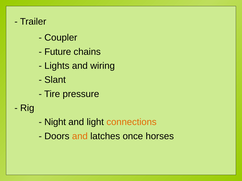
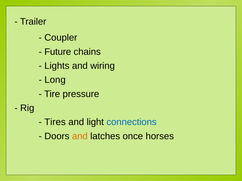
Slant: Slant -> Long (55, 80)
Night: Night -> Tires (55, 122)
connections colour: orange -> blue (132, 122)
